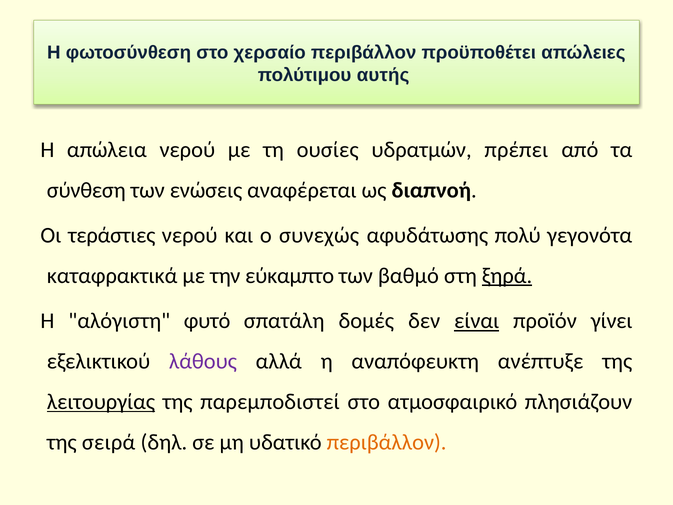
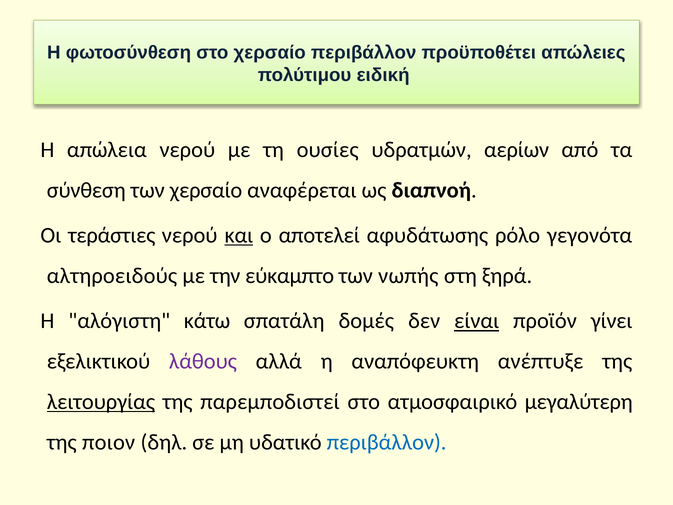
αυτής: αυτής -> ειδική (383, 75)
πρέπει: πρέπει -> αερίων (517, 150)
των ενώσεις: ενώσεις -> χερσαίο (206, 190)
και underline: none -> present (239, 235)
συνεχώς: συνεχώς -> αποτελεί (319, 235)
πολύ: πολύ -> ρόλο (518, 235)
καταφρακτικά: καταφρακτικά -> αλτηροειδούς (112, 276)
βαθμό: βαθμό -> νωπής (408, 276)
ξηρά underline: present -> none (507, 276)
φυτό: φυτό -> κάτω (207, 321)
πλησιάζουν: πλησιάζουν -> μεγαλύτερη (579, 402)
σειρά: σειρά -> ποιον (109, 442)
περιβάλλον colour: orange -> blue (387, 442)
